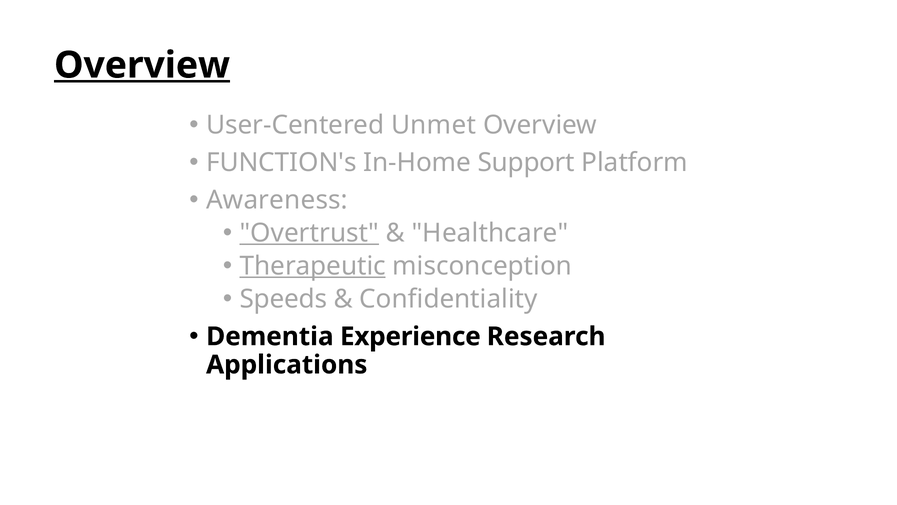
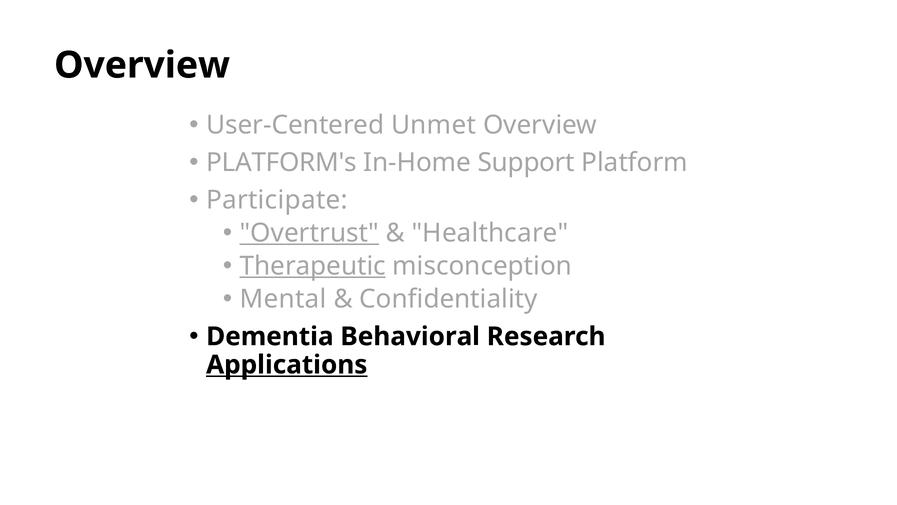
Overview underline: present -> none (142, 65)
FUNCTION's: FUNCTION's -> PLATFORM's (281, 163)
Awareness: Awareness -> Participate (277, 200)
Speeds: Speeds -> Mental (283, 299)
Experience: Experience -> Behavioral (410, 336)
Applications underline: none -> present (287, 364)
